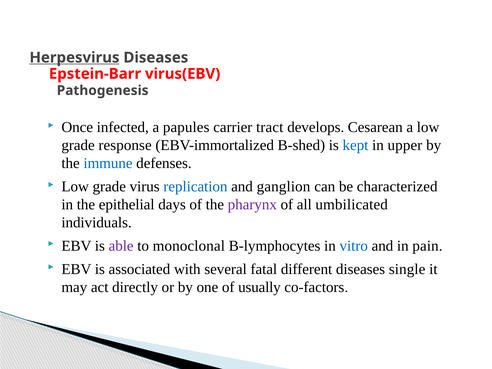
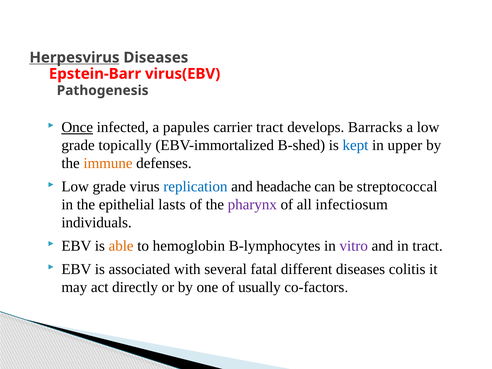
Once underline: none -> present (77, 127)
Cesarean: Cesarean -> Barracks (375, 127)
response: response -> topically (125, 145)
immune colour: blue -> orange (108, 163)
ganglion: ganglion -> headache (284, 187)
characterized: characterized -> streptococcal (397, 187)
days: days -> lasts (172, 205)
umbilicated: umbilicated -> infectiosum (352, 205)
able colour: purple -> orange (121, 246)
monoclonal: monoclonal -> hemoglobin (189, 246)
vitro colour: blue -> purple (354, 246)
in pain: pain -> tract (428, 246)
single: single -> colitis (407, 269)
